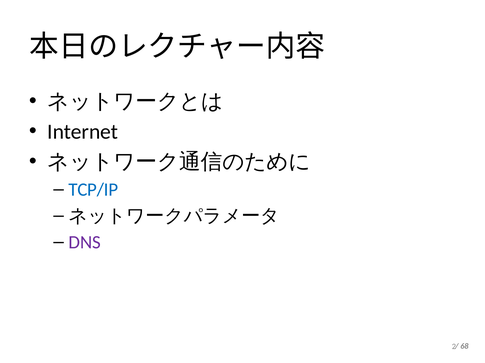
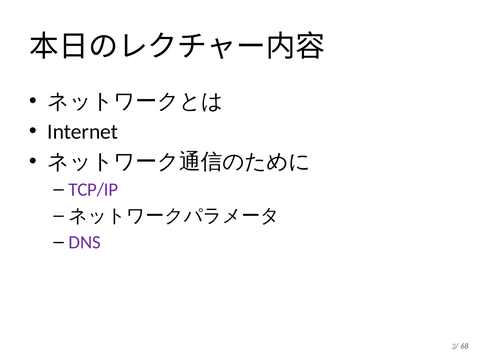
TCP/IP colour: blue -> purple (93, 190)
